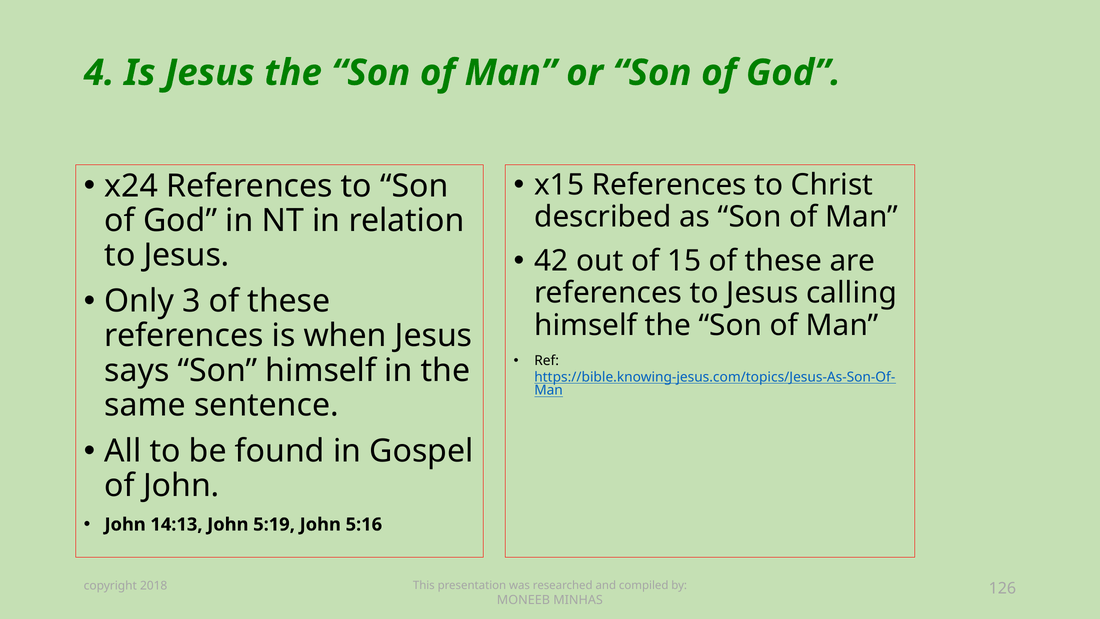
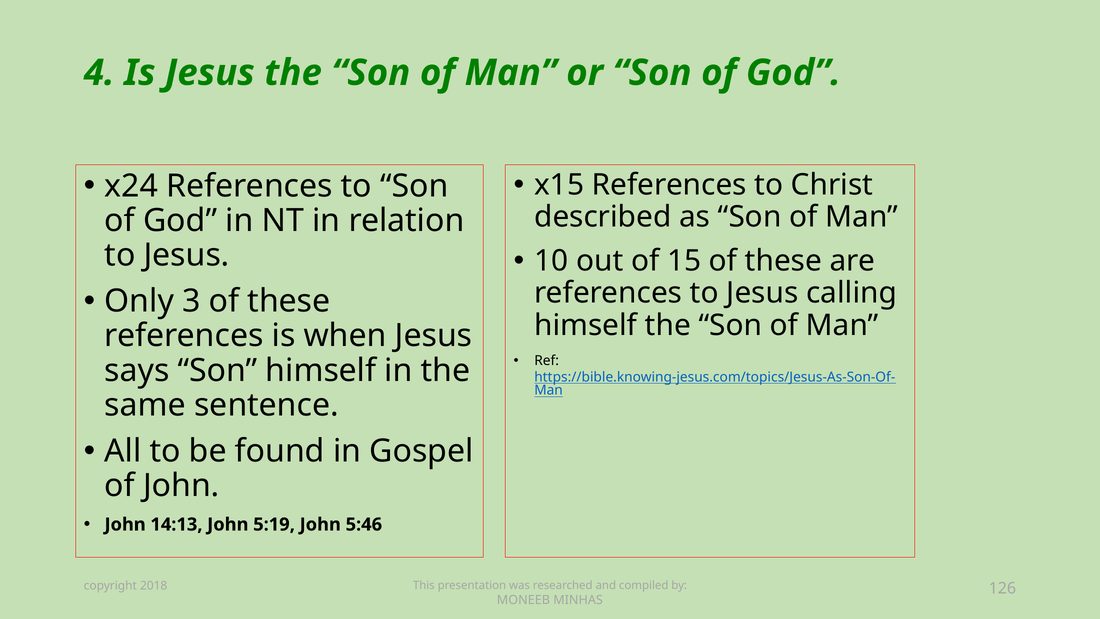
42: 42 -> 10 (551, 261)
5:16: 5:16 -> 5:46 (364, 524)
